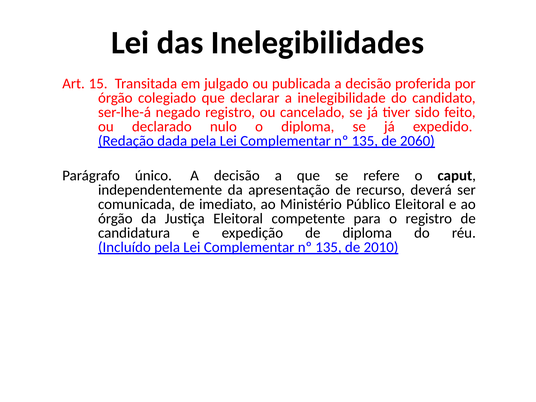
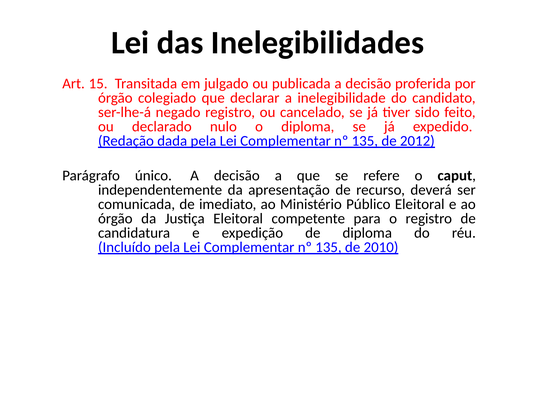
2060: 2060 -> 2012 (417, 141)
